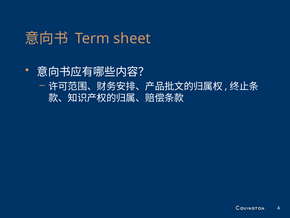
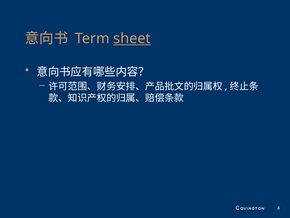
sheet underline: none -> present (132, 38)
